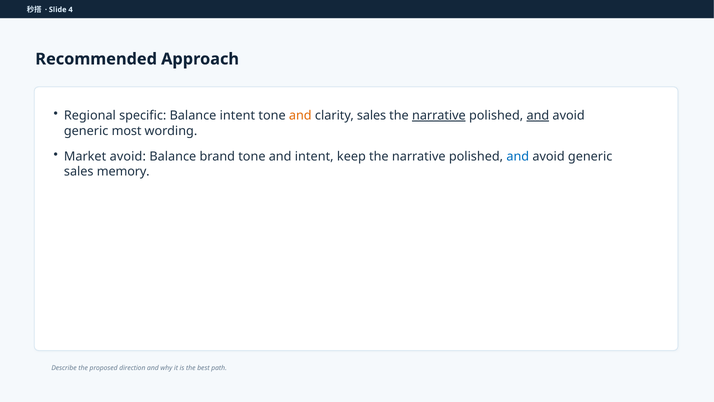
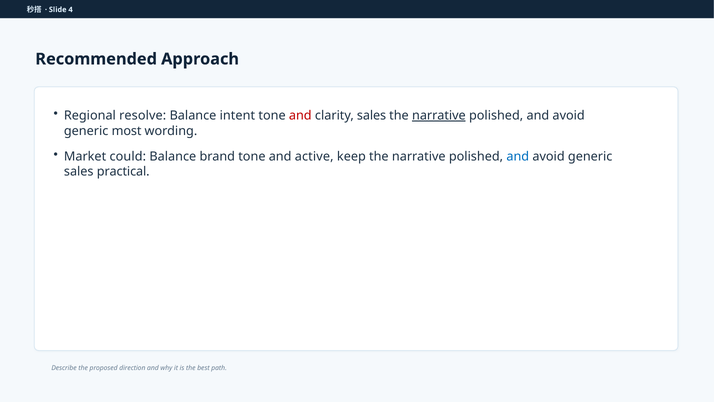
specific: specific -> resolve (143, 116)
and colour: orange -> red (300, 116)
and underline: present -> none (538, 116)
Market avoid: avoid -> could (128, 156)
and intent: intent -> active (314, 156)
memory: memory -> practical (123, 172)
